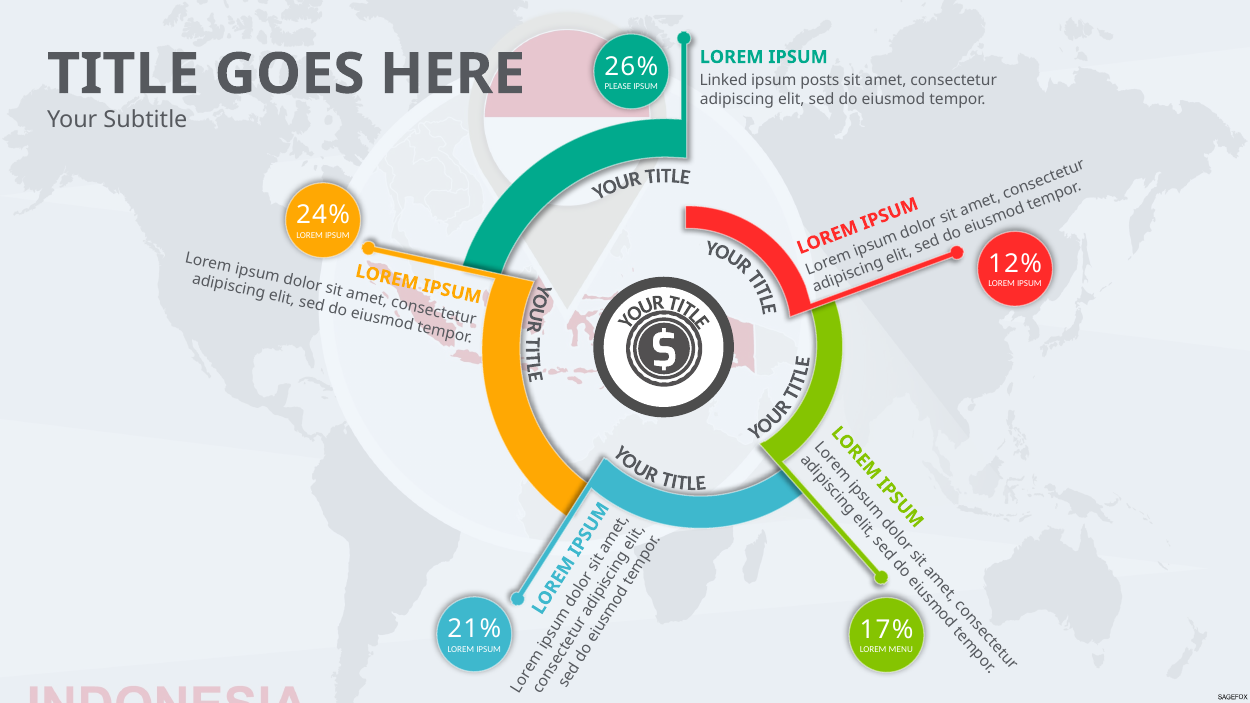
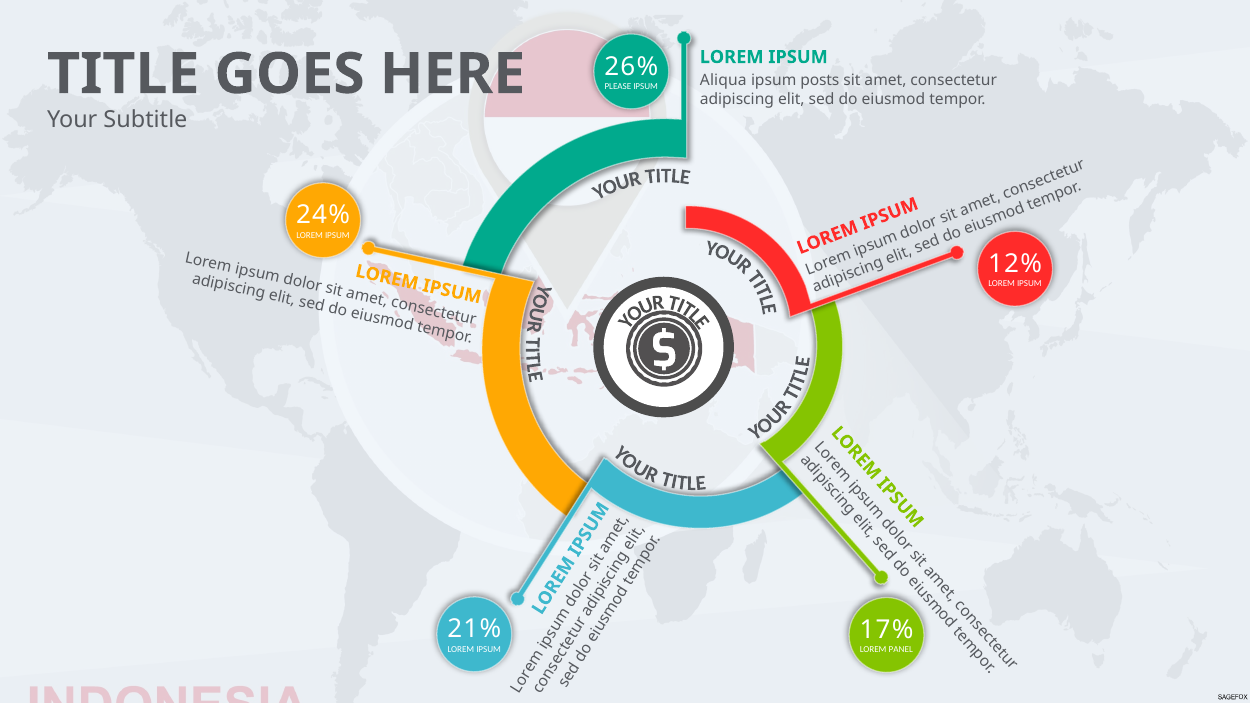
Linked: Linked -> Aliqua (723, 80)
MENU: MENU -> PANEL (901, 650)
